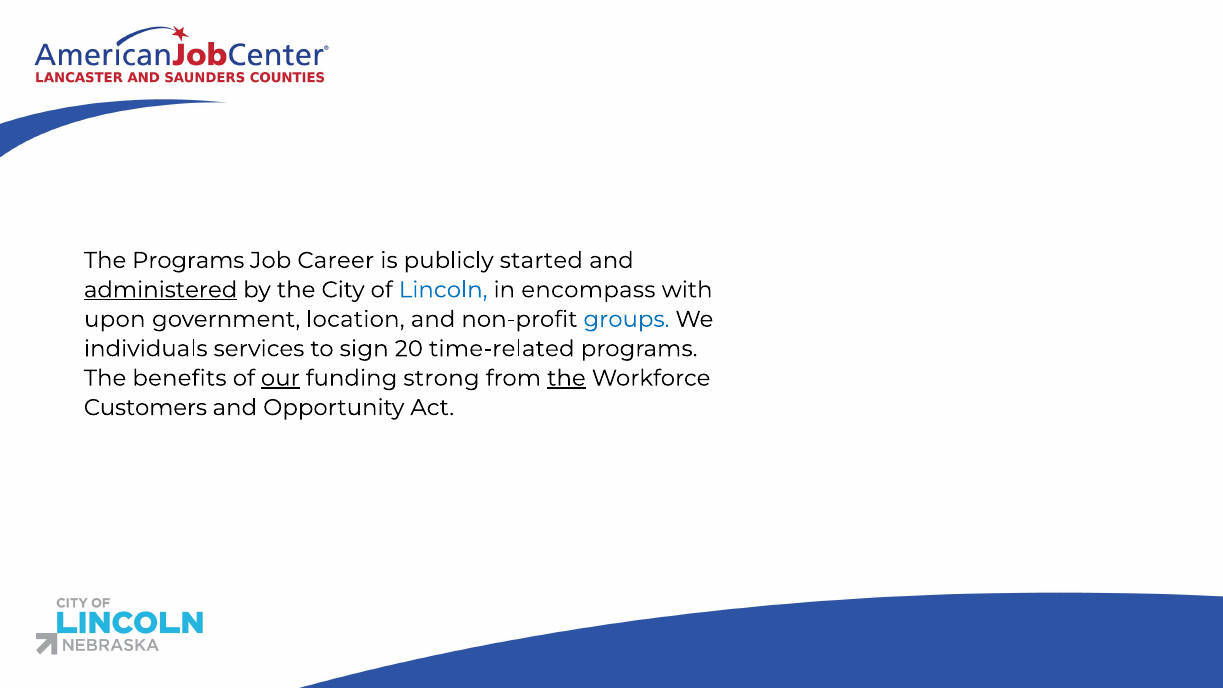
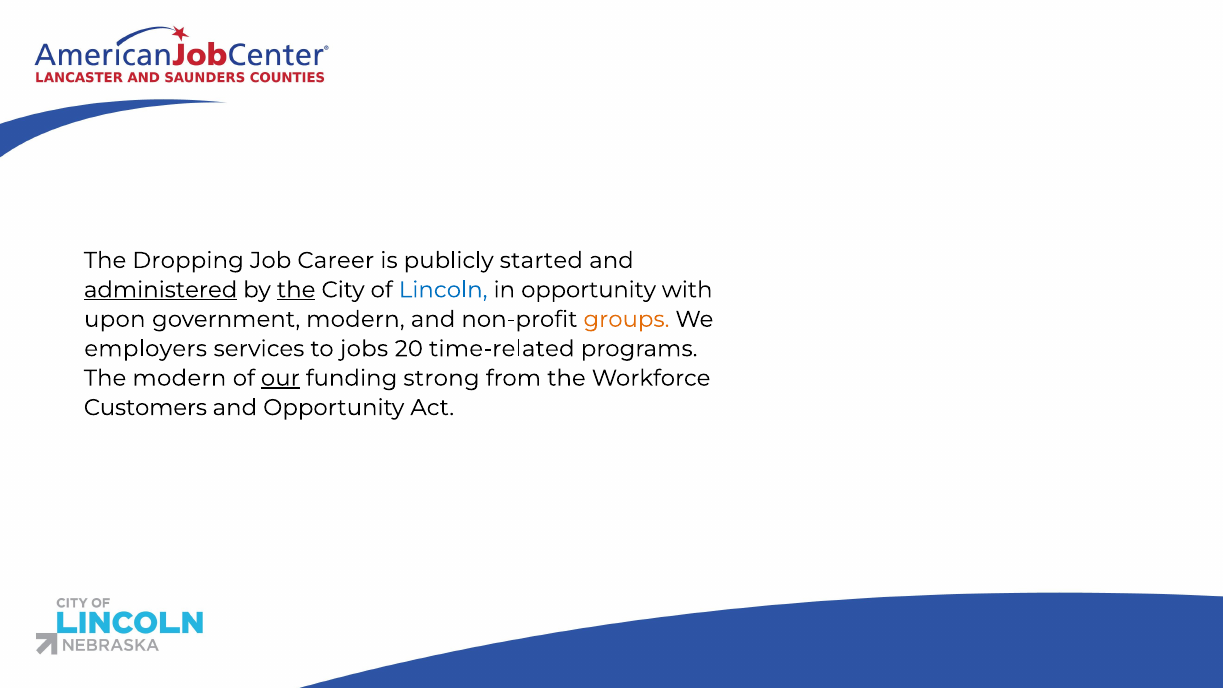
The Programs: Programs -> Dropping (188, 260)
the underline: none -> present (296, 290)
in encompass: encompass -> opportunity (589, 290)
government location: location -> modern (355, 319)
groups colour: blue -> orange (626, 319)
individuals: individuals -> employers (146, 349)
sign: sign -> jobs (364, 349)
The benefits: benefits -> modern (179, 378)
the underline: present -> none (566, 378)
